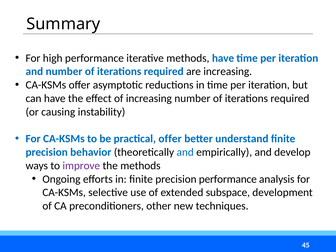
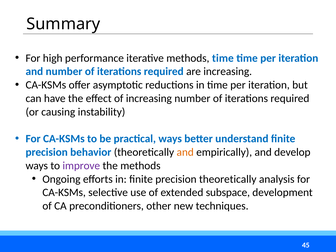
methods have: have -> time (223, 58)
practical offer: offer -> ways (170, 139)
and colour: blue -> orange (185, 152)
precision performance: performance -> theoretically (228, 179)
